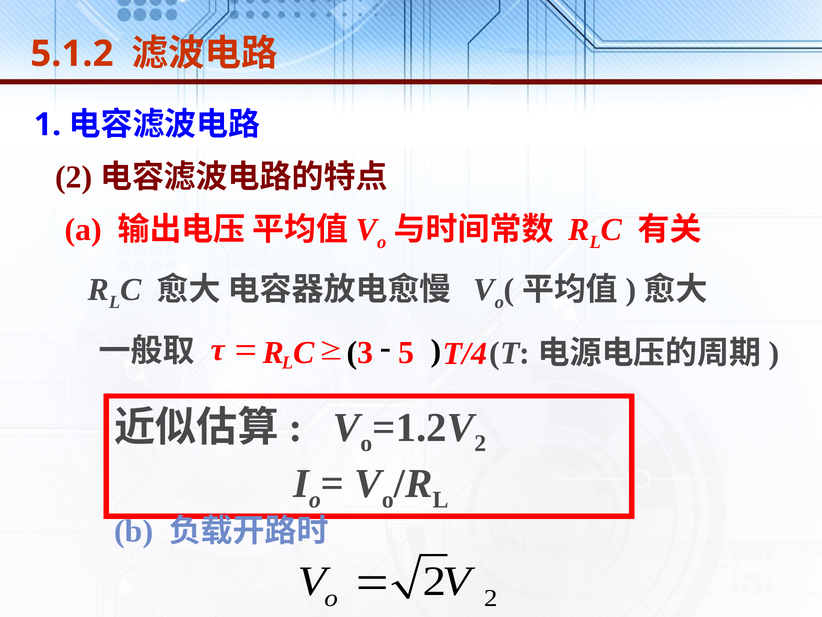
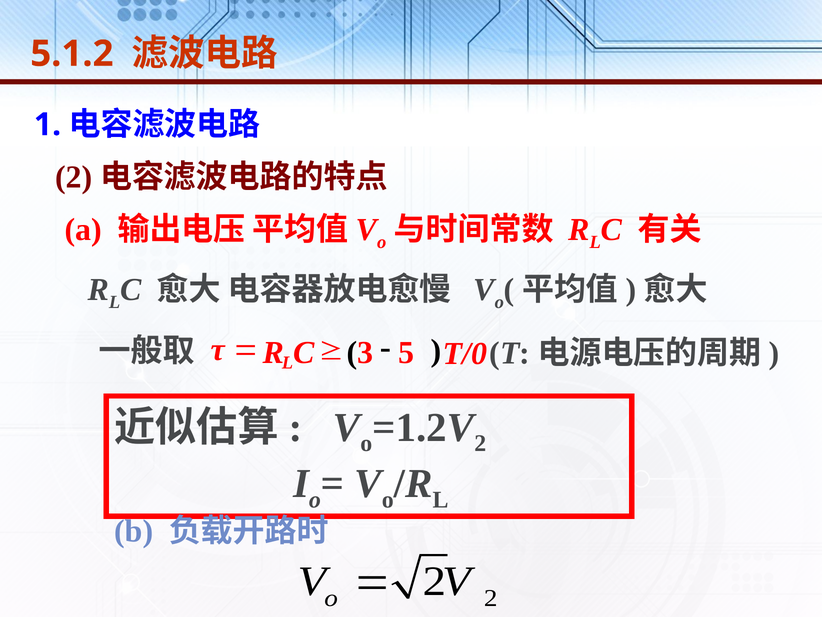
T/4: T/4 -> T/0 (465, 353)
